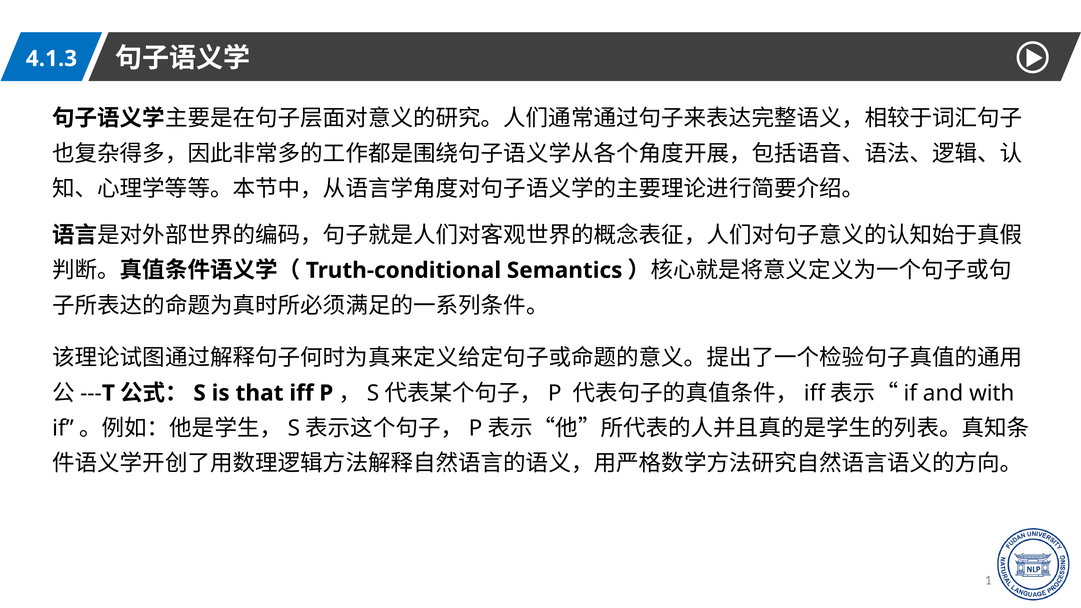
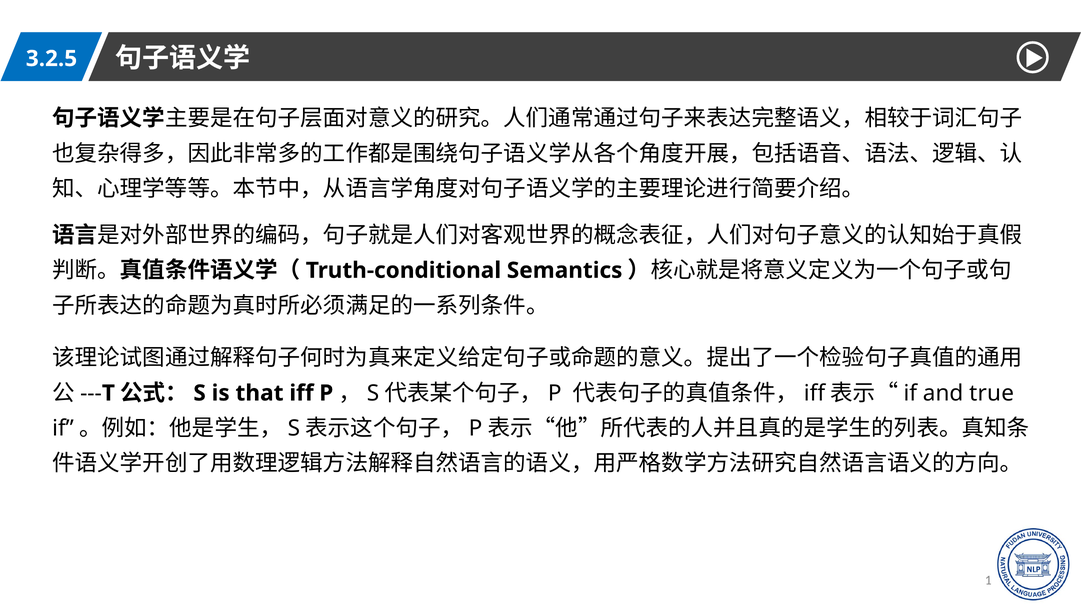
4.1.3: 4.1.3 -> 3.2.5 (51, 59)
with: with -> true (992, 393)
